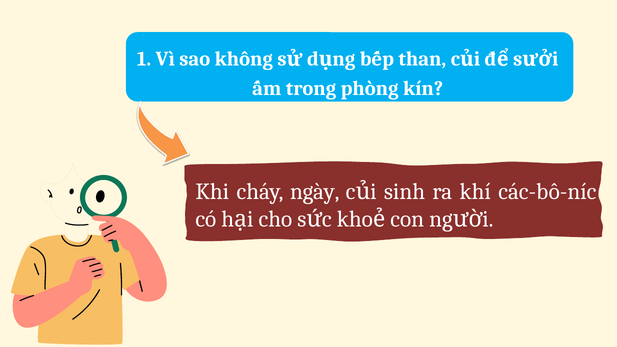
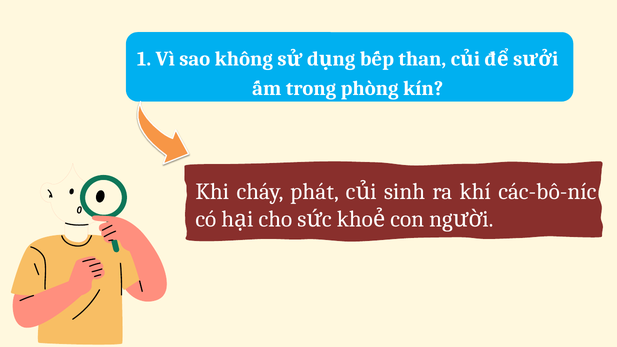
ngày: ngày -> phát (315, 192)
